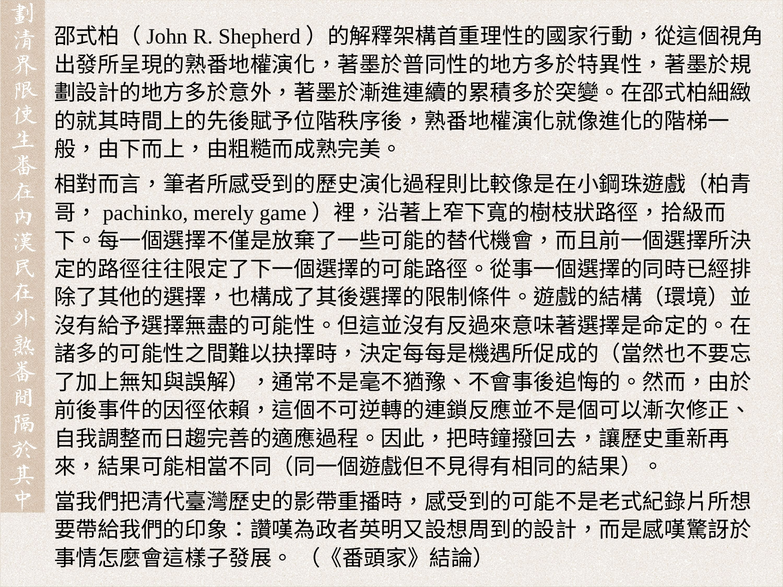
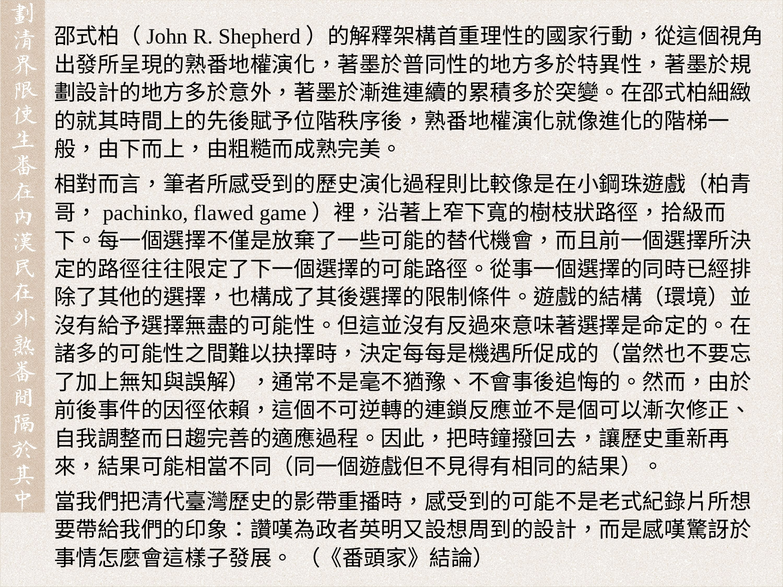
merely: merely -> flawed (224, 213)
